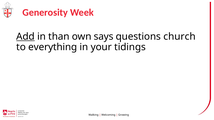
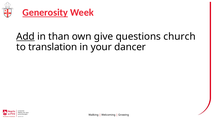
Generosity underline: none -> present (45, 13)
says: says -> give (104, 37)
everything: everything -> translation (53, 47)
tidings: tidings -> dancer (130, 47)
